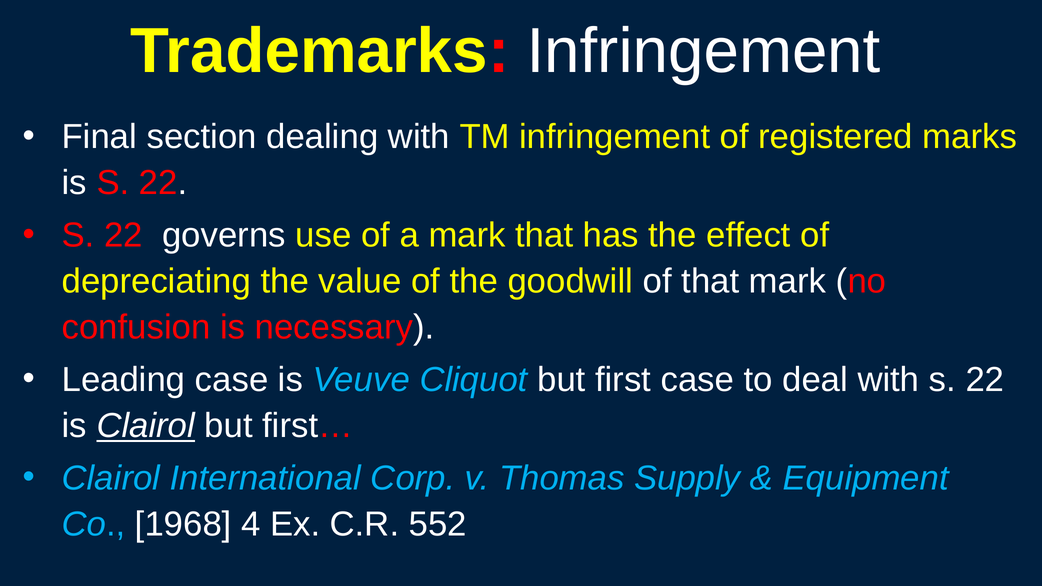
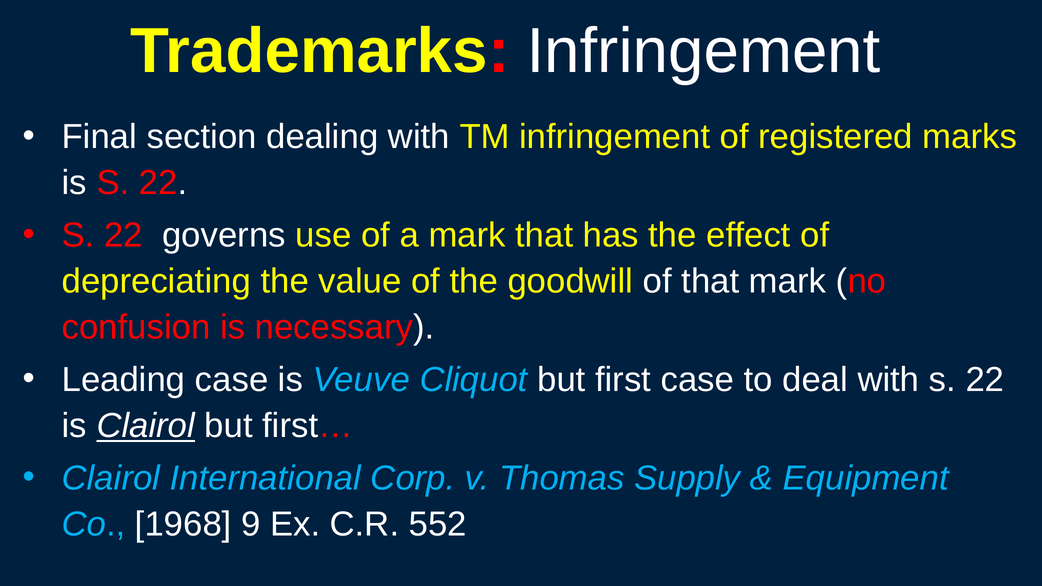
4: 4 -> 9 (251, 524)
